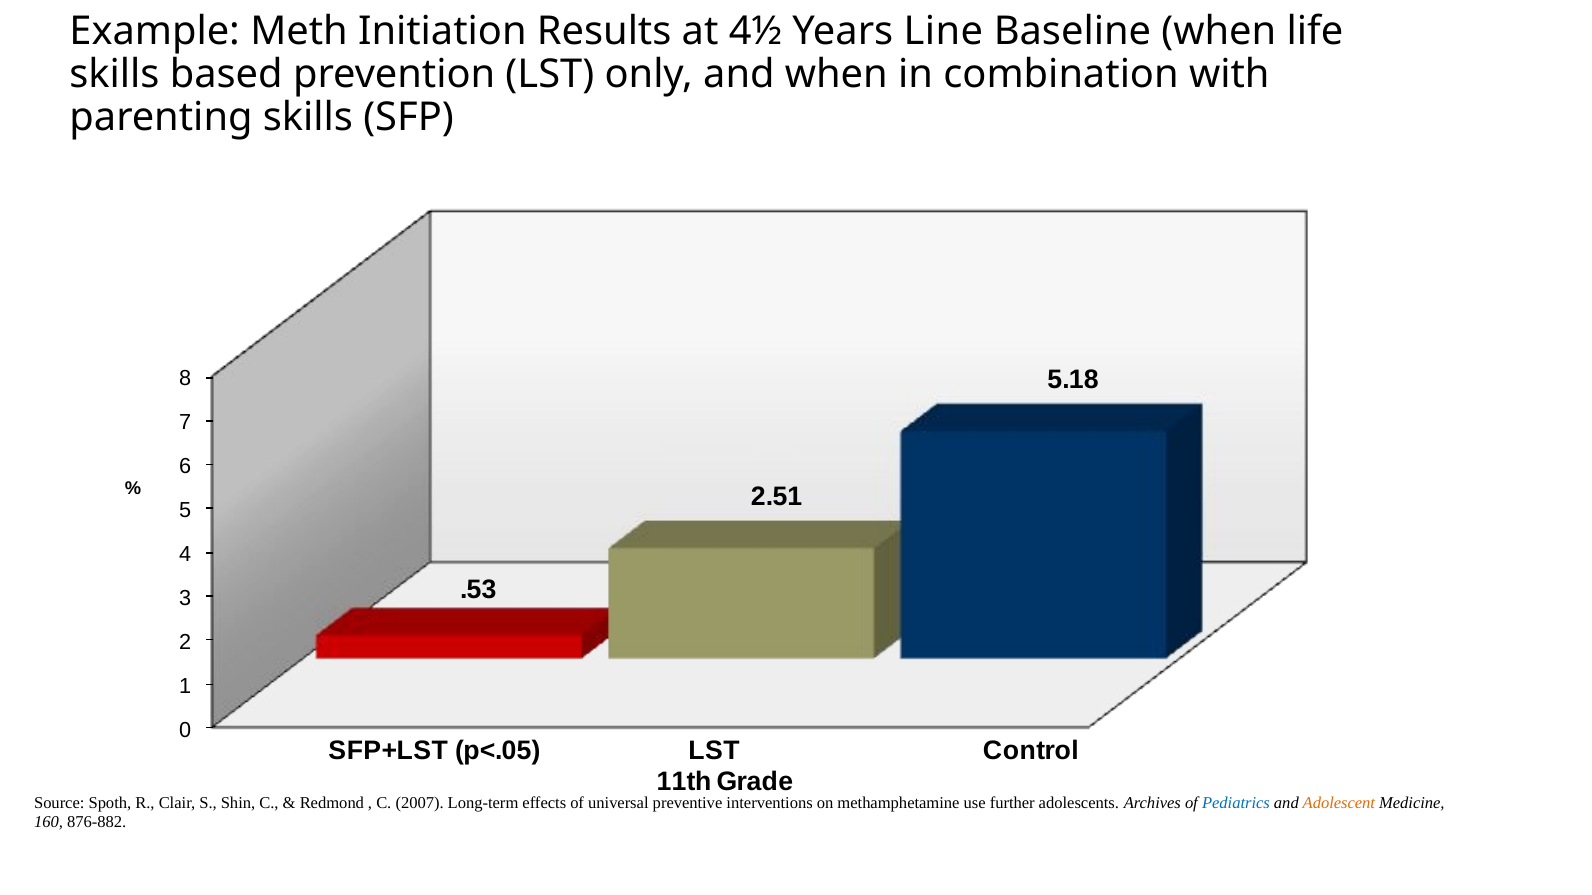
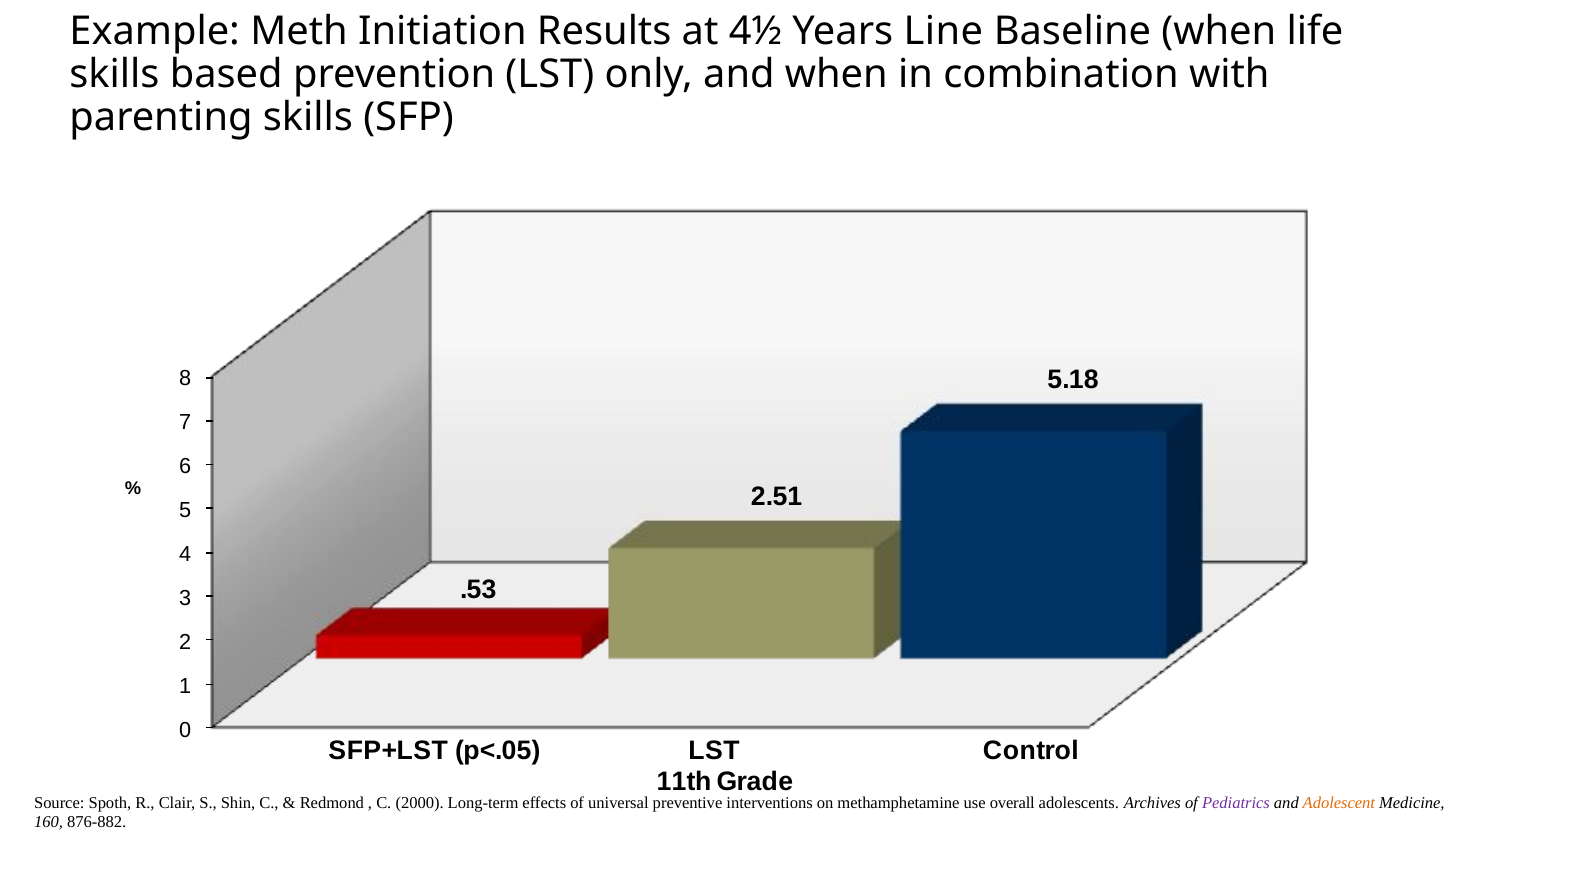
2007: 2007 -> 2000 (420, 803)
further: further -> overall (1012, 803)
Pediatrics colour: blue -> purple (1236, 803)
